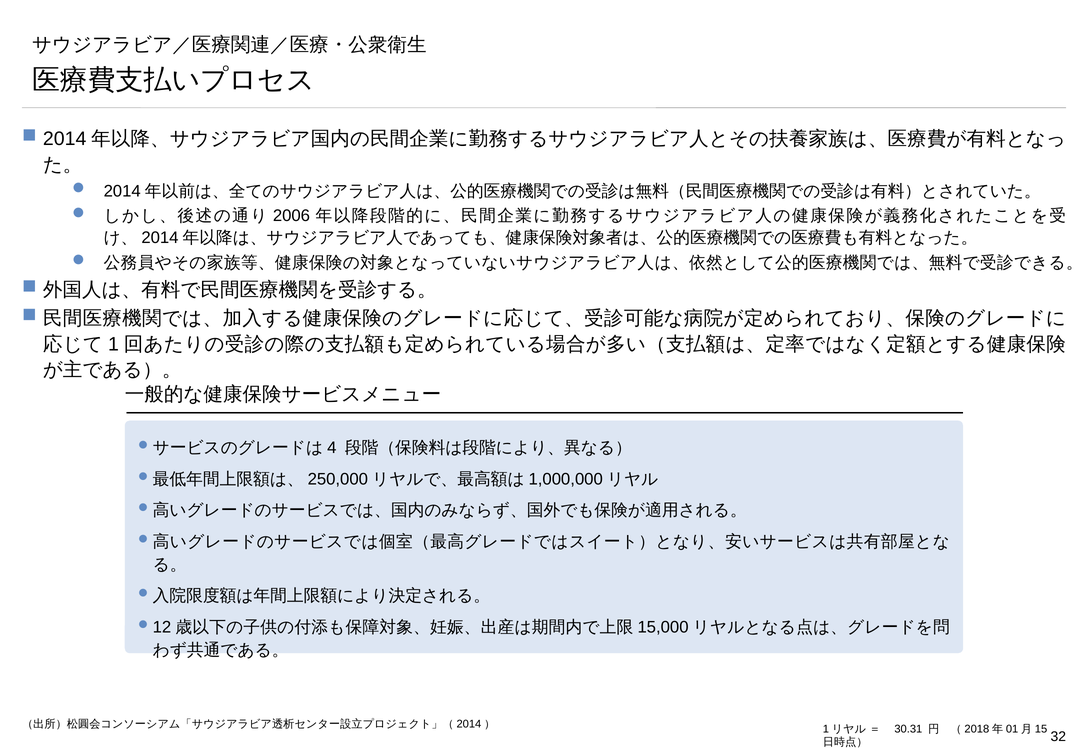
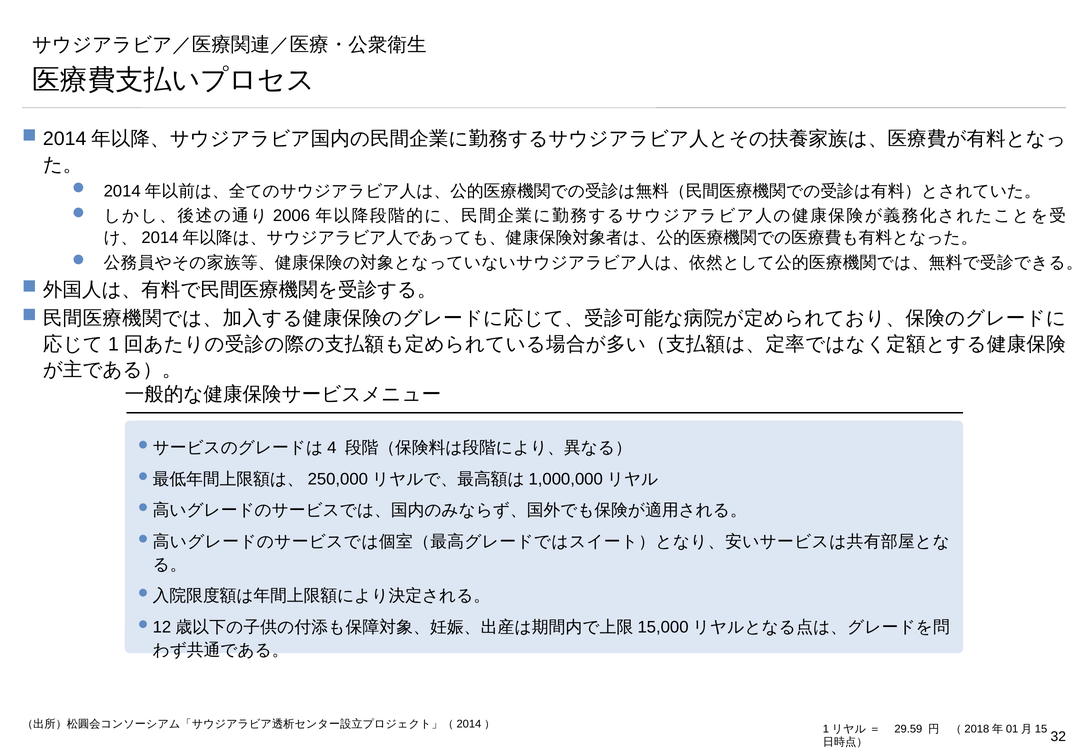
30.31: 30.31 -> 29.59 (908, 729)
